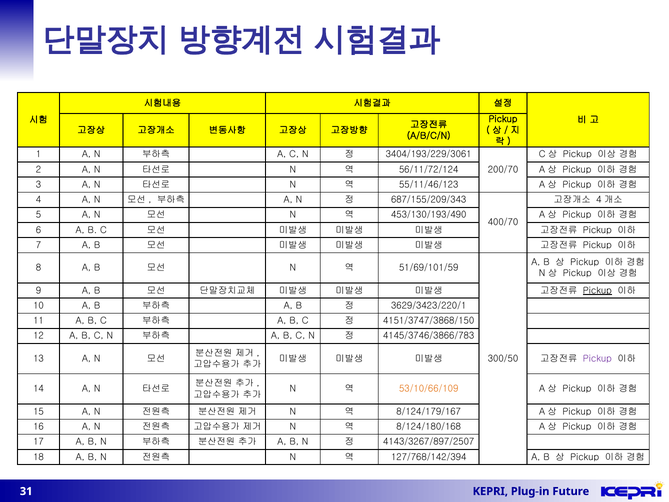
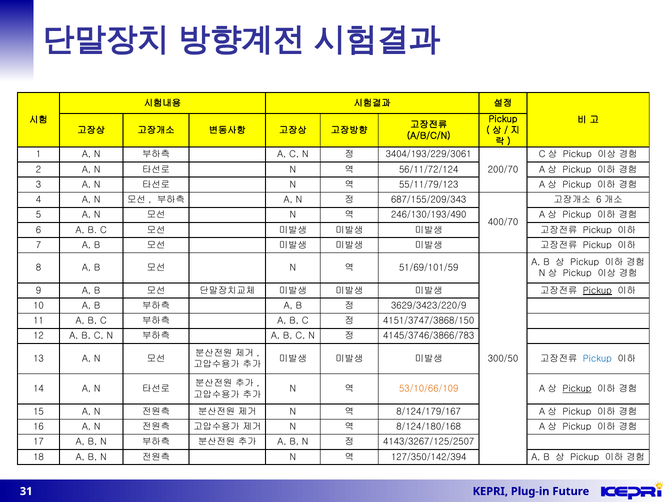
55/11/46/123: 55/11/46/123 -> 55/11/79/123 (429, 185)
4: 4 -> 6 (599, 200)
453/130/193/490: 453/130/193/490 -> 246/130/193/490 (429, 215)
3629/3423/220/1: 3629/3423/220/1 -> 3629/3423/220/9 (429, 305)
Pickup colour: purple -> blue (597, 358)
Pickup underline: none -> present (577, 389)
4143/3267/897/2507: 4143/3267/897/2507 -> 4143/3267/125/2507 (429, 442)
127/768/142/394: 127/768/142/394 -> 127/350/142/394 (429, 457)
